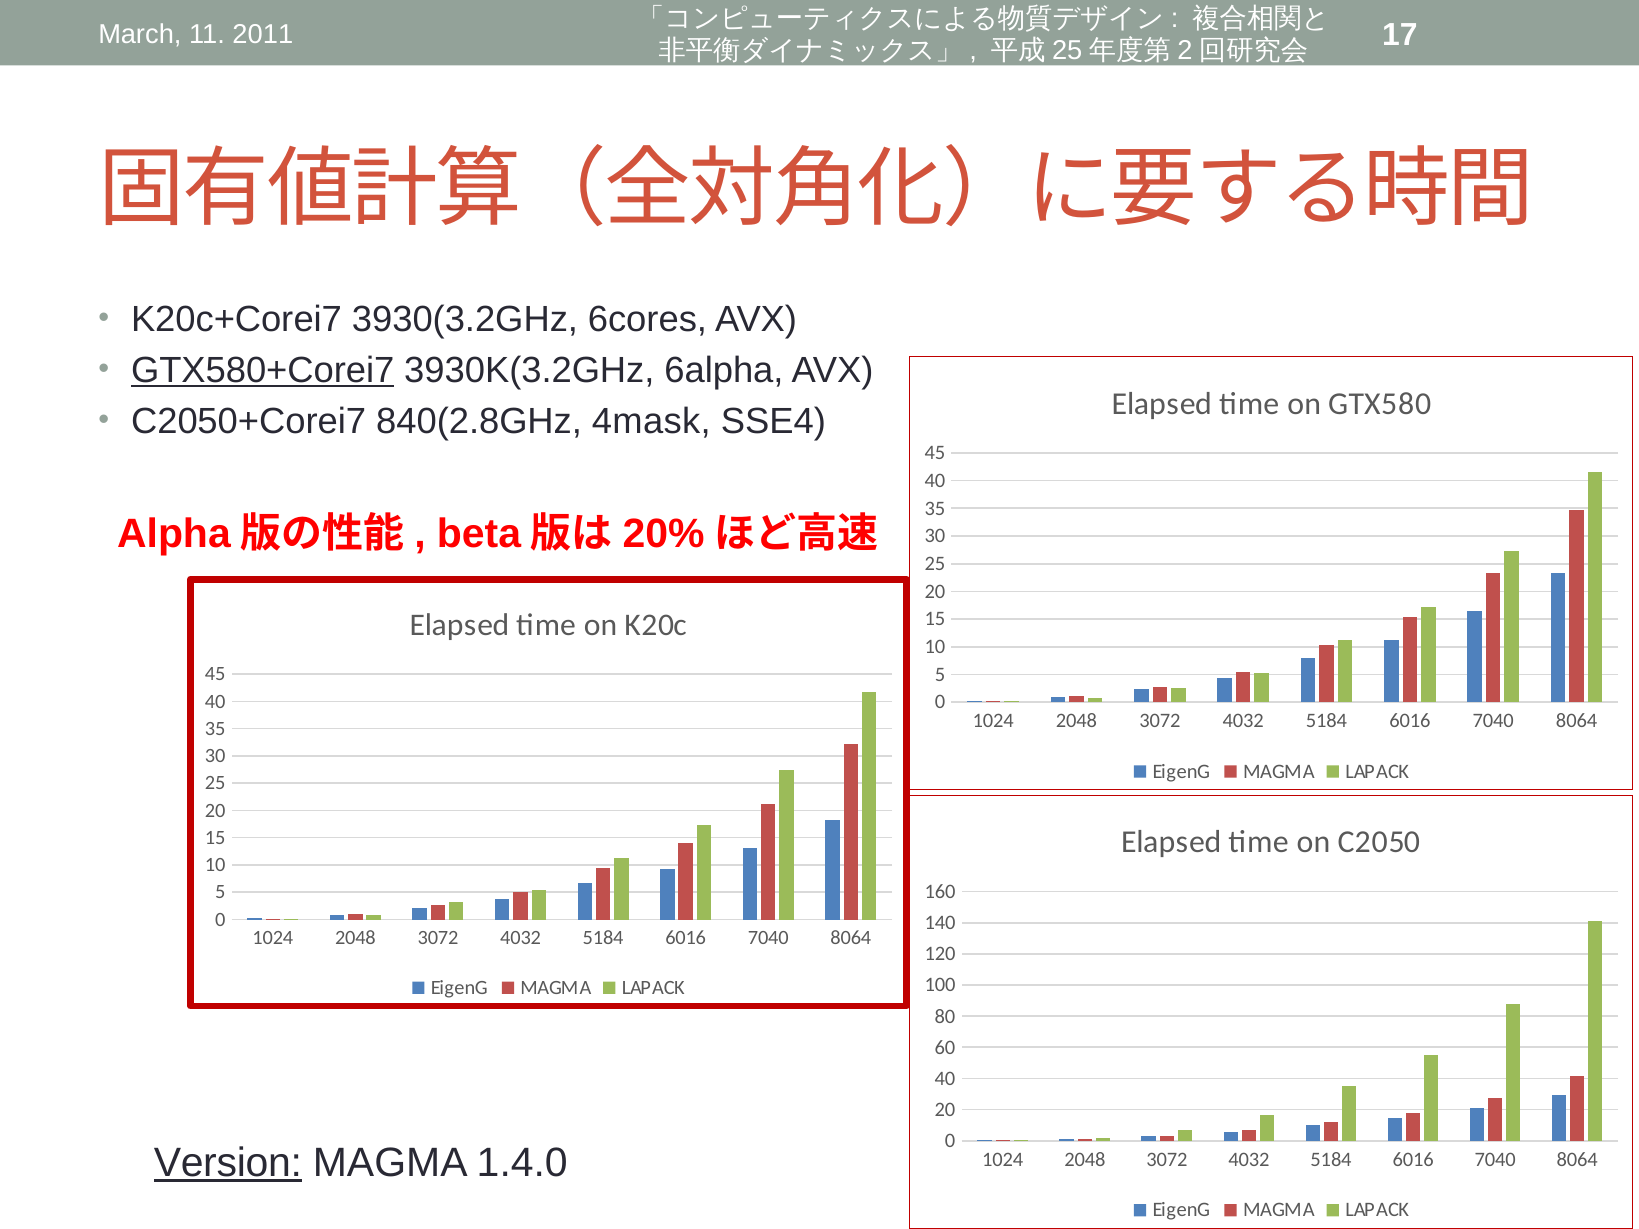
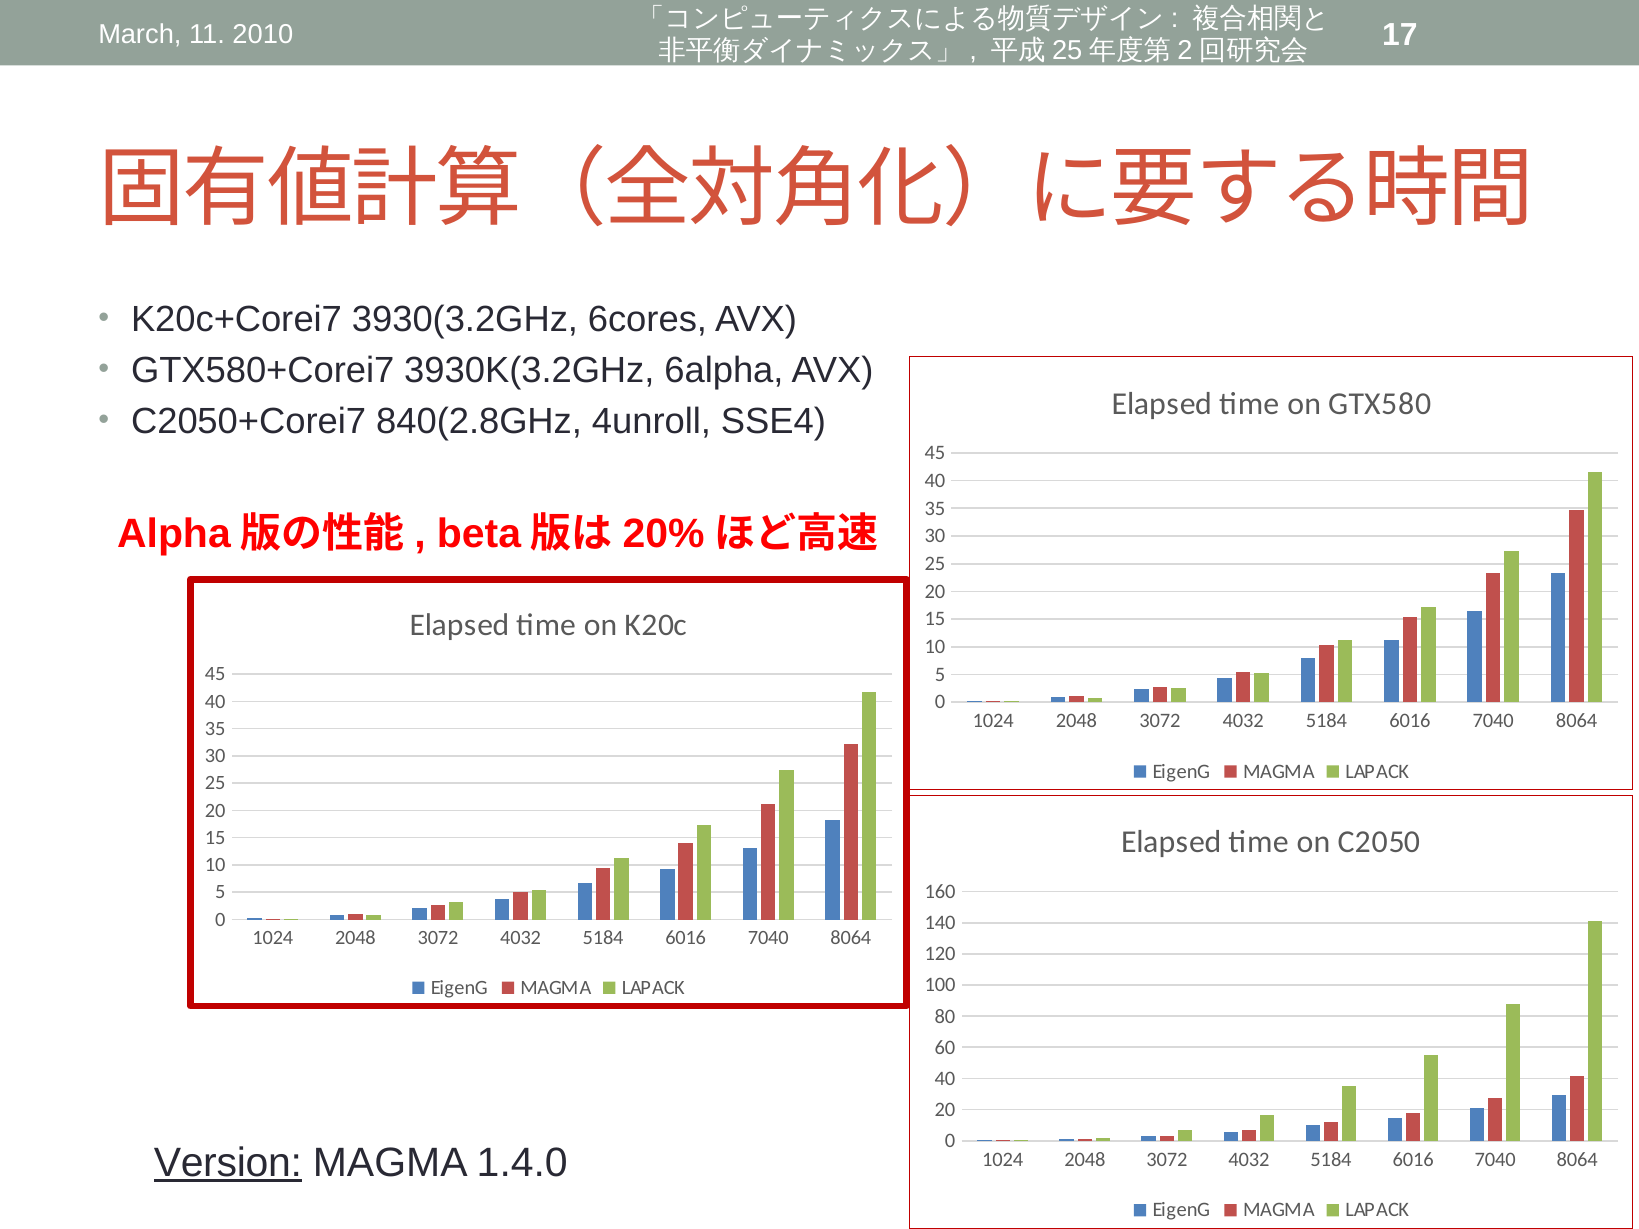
2011: 2011 -> 2010 (263, 35)
GTX580+Corei7 underline: present -> none (263, 370)
4mask: 4mask -> 4unroll (651, 421)
